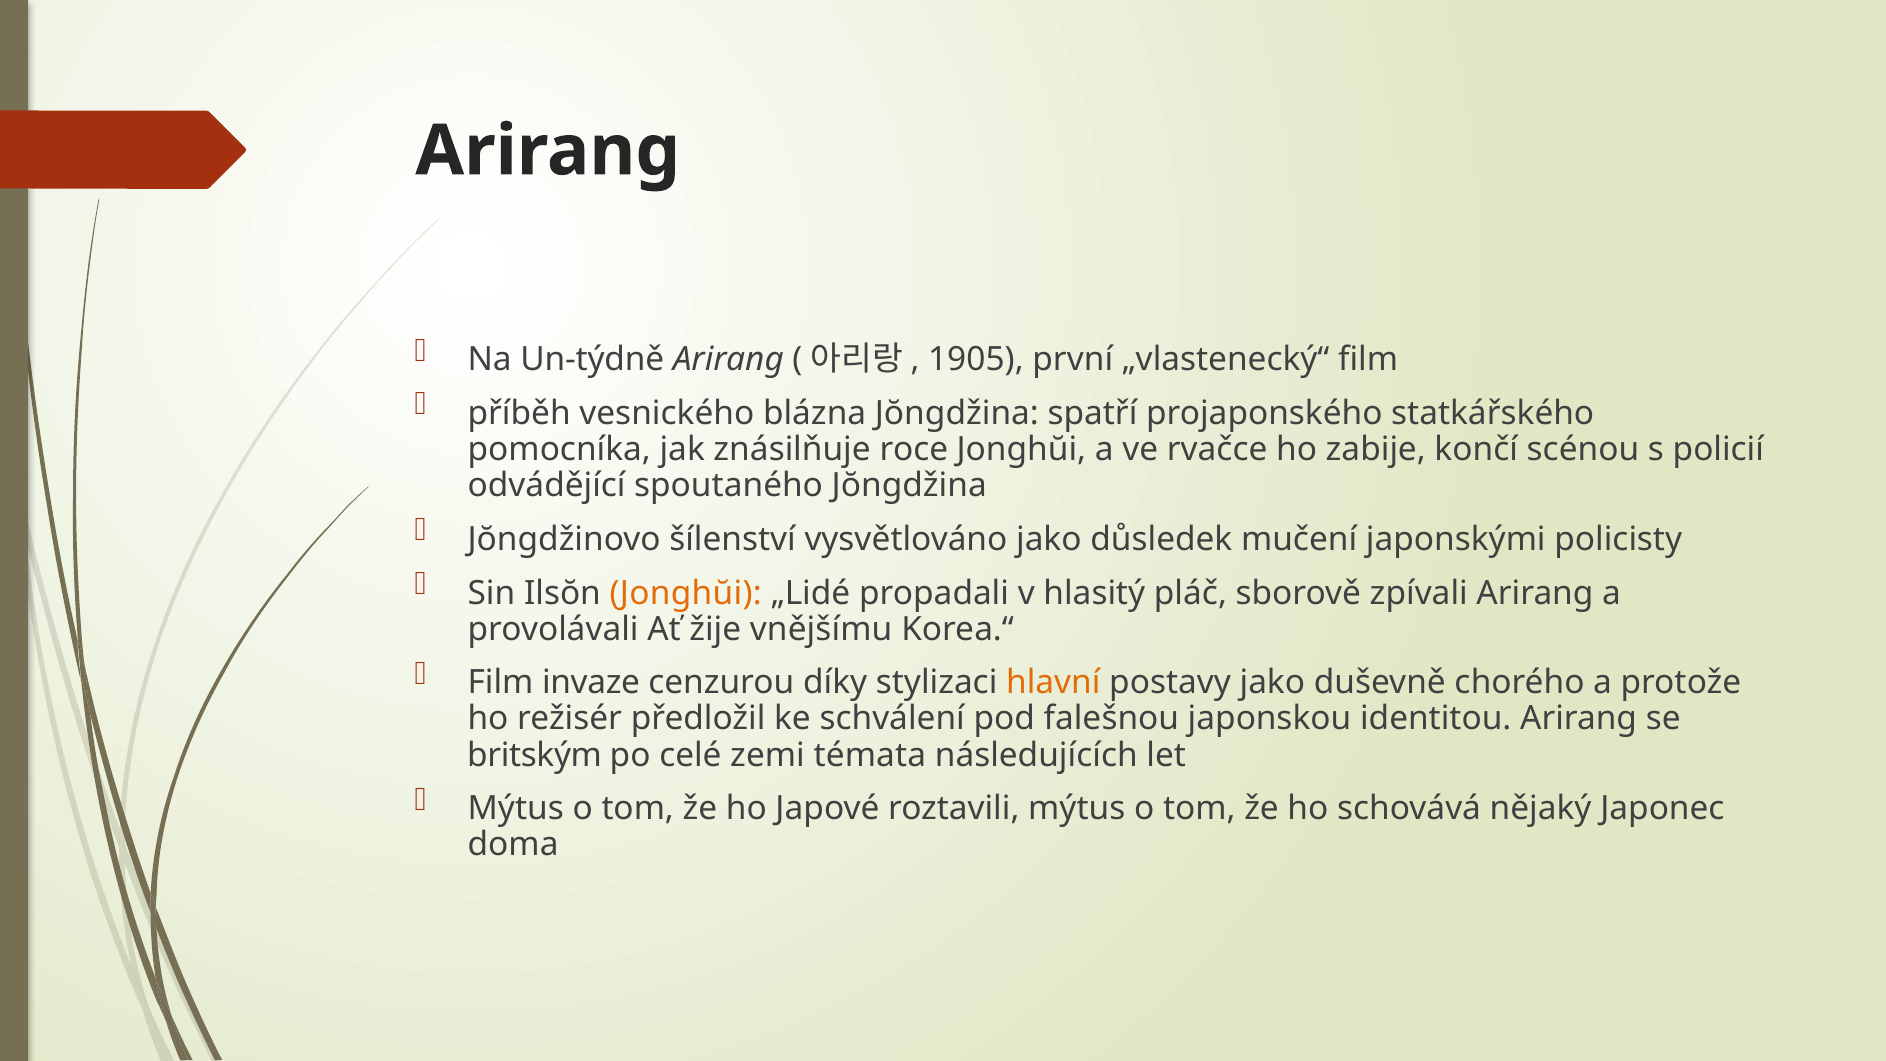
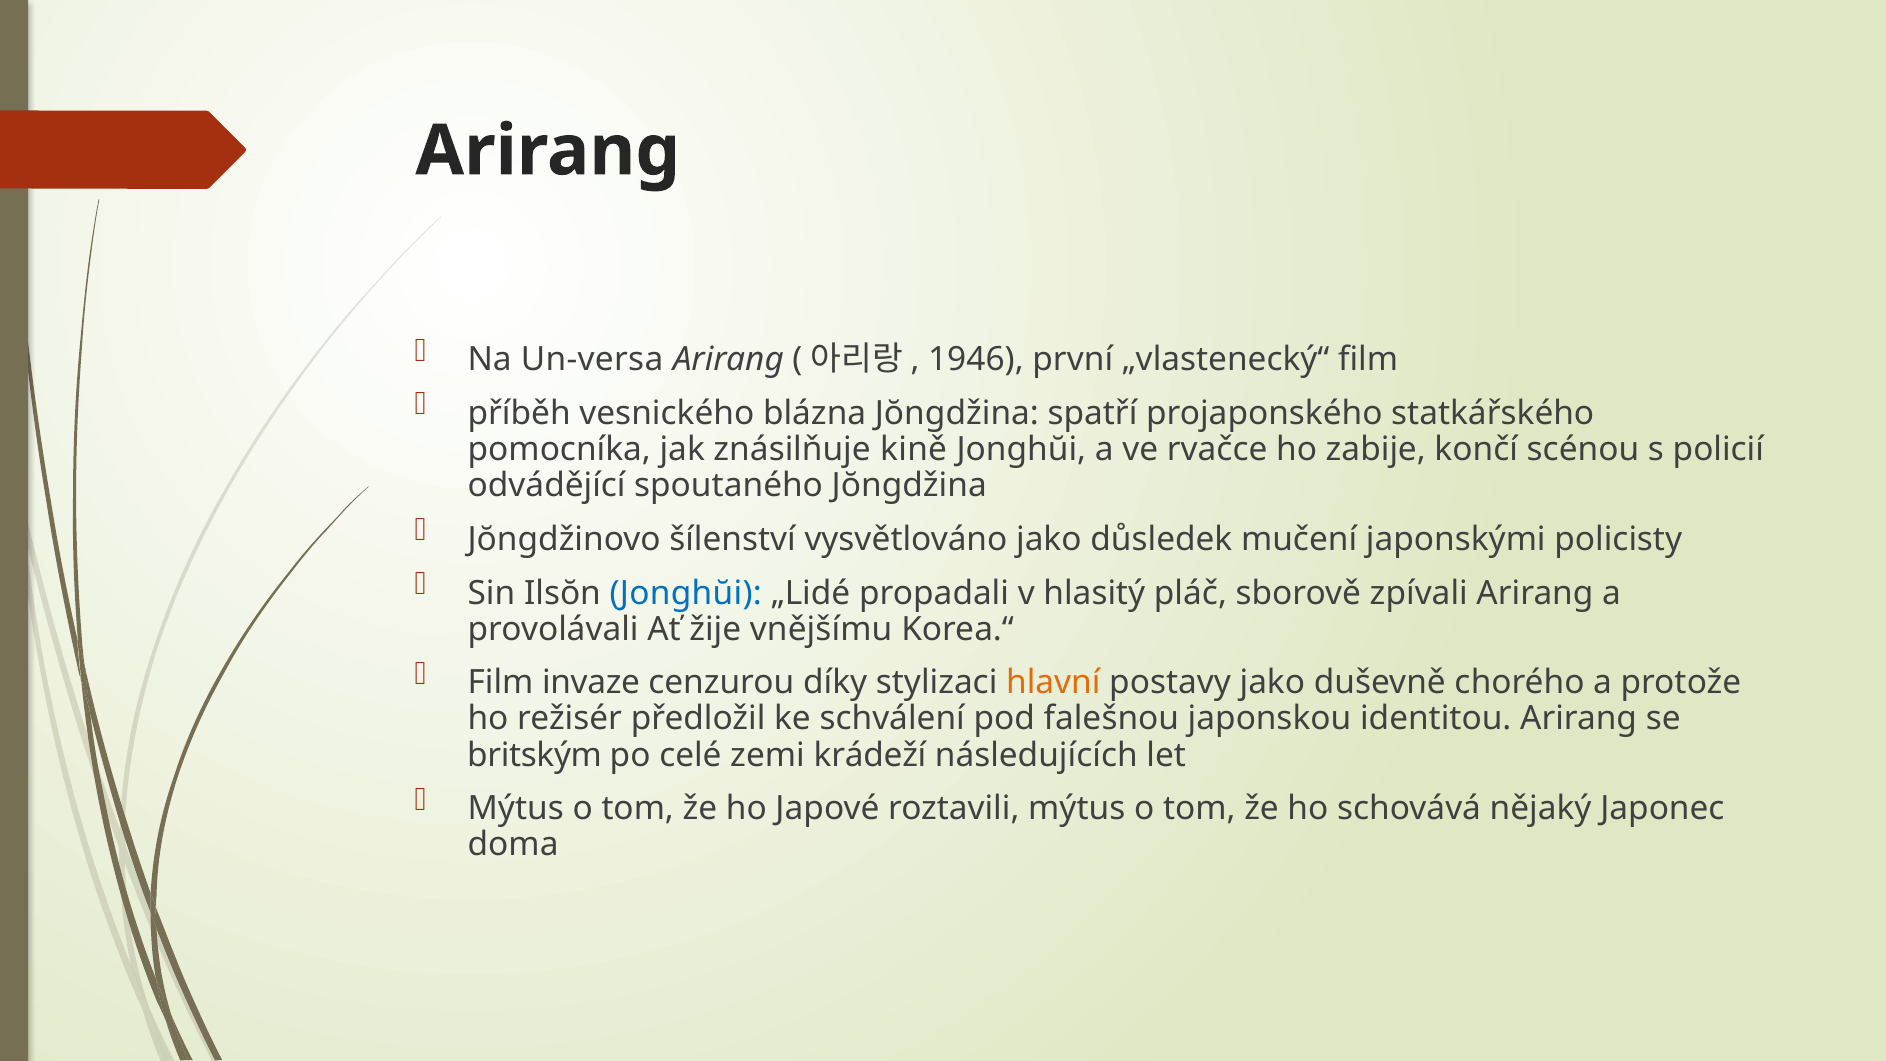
Un-týdně: Un-týdně -> Un-versa (592, 360)
1905: 1905 -> 1946 (976, 360)
roce: roce -> kině (914, 449)
Jonghŭi colour: orange -> blue (686, 593)
témata: témata -> krádeží (870, 755)
